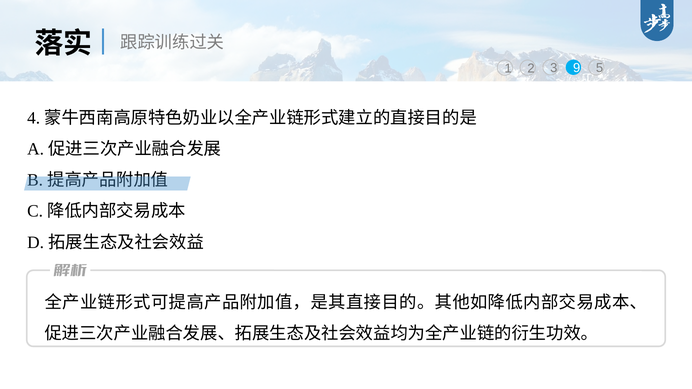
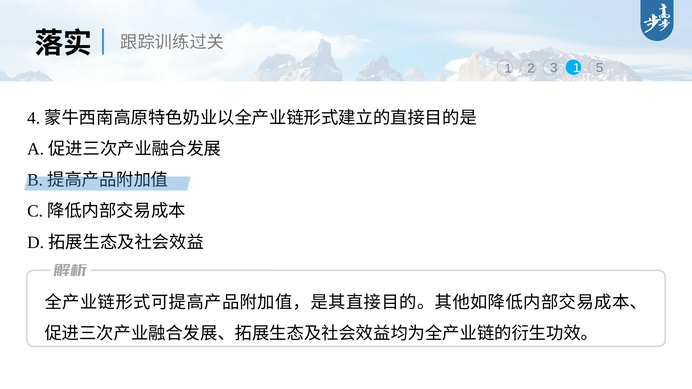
3 9: 9 -> 1 (577, 68)
